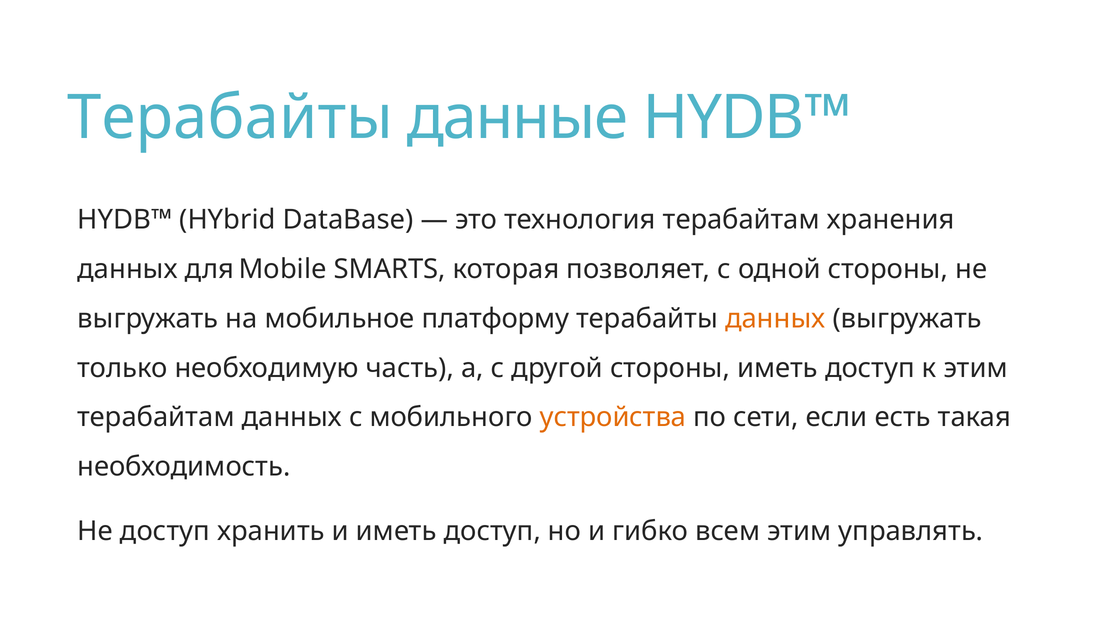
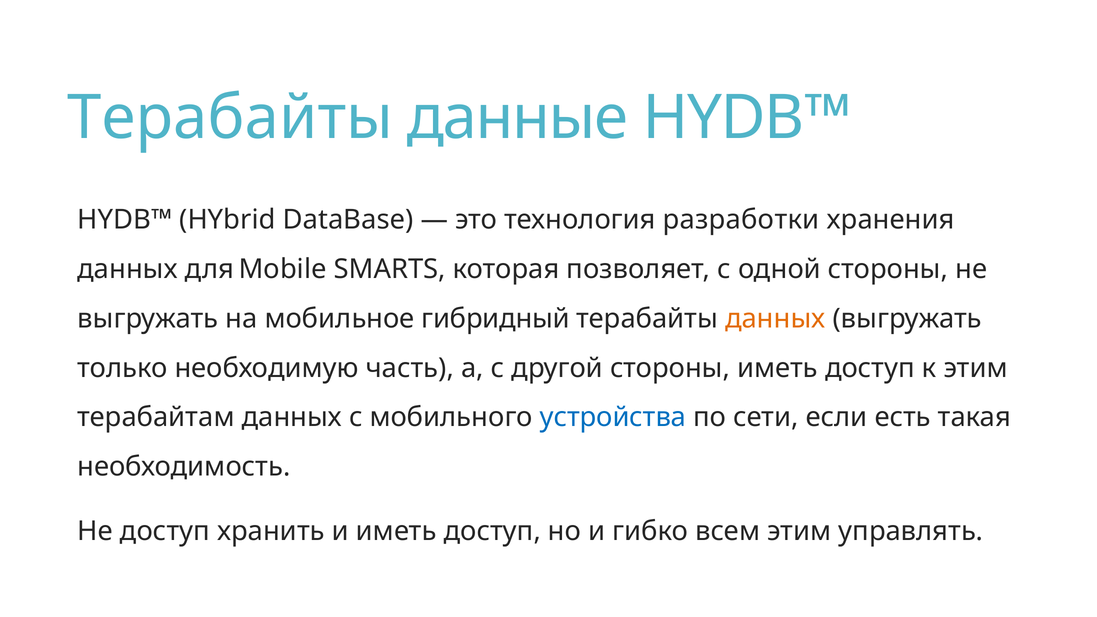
технология терабайтам: терабайтам -> разработки (741, 220)
платформу: платформу -> гибридный (496, 319)
устройства colour: orange -> blue (613, 417)
